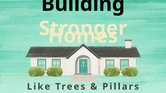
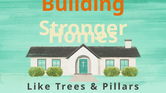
Building colour: black -> orange (83, 4)
